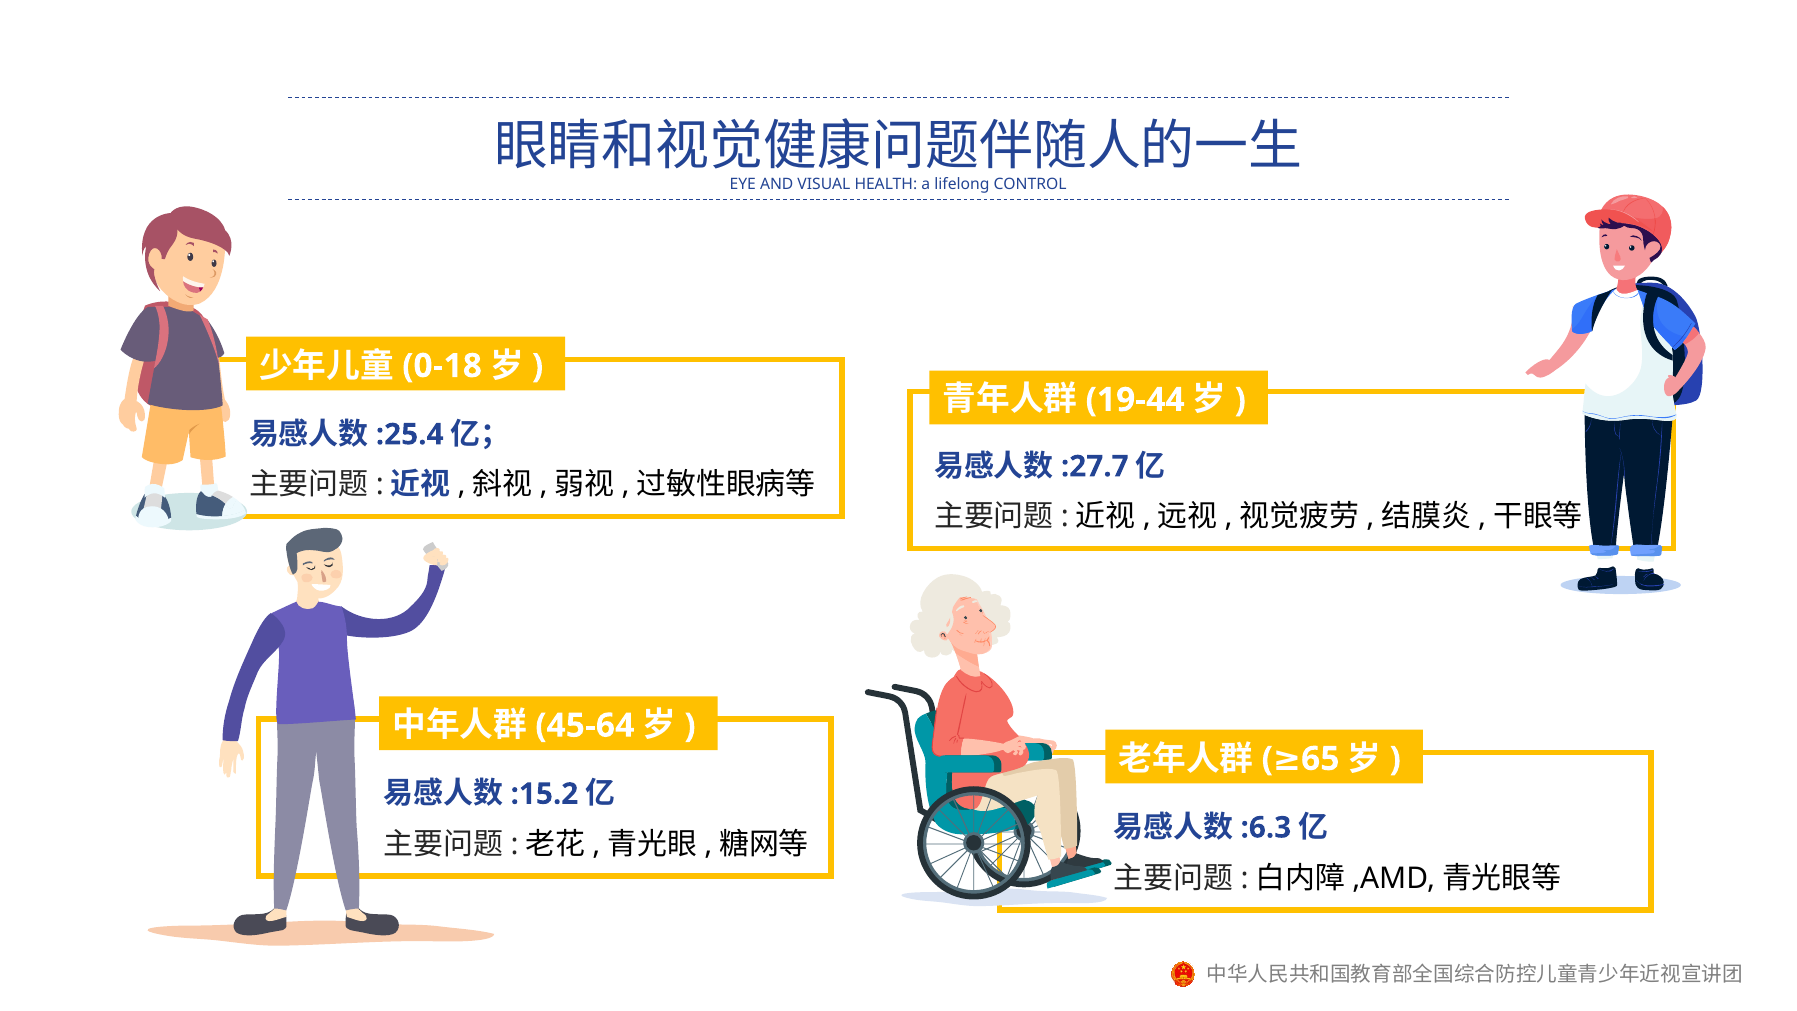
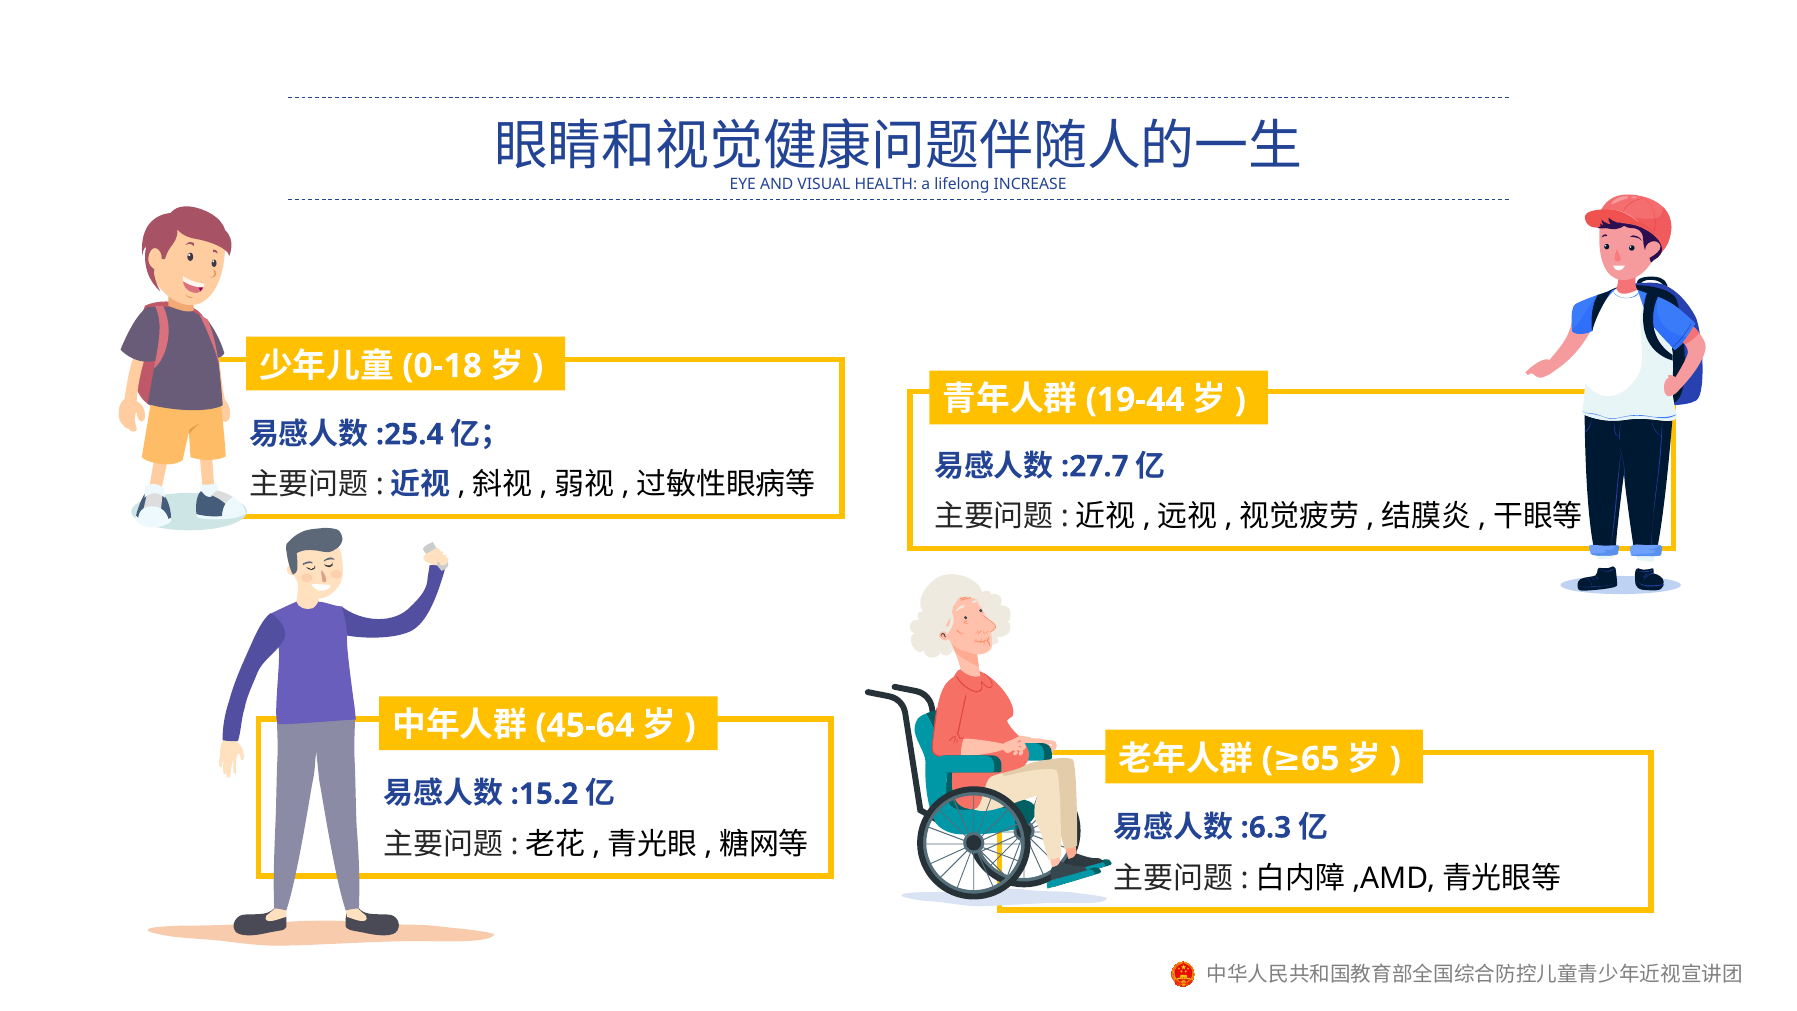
CONTROL: CONTROL -> INCREASE (1030, 184)
